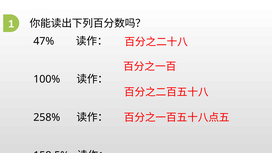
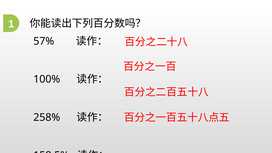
47%: 47% -> 57% (44, 41)
